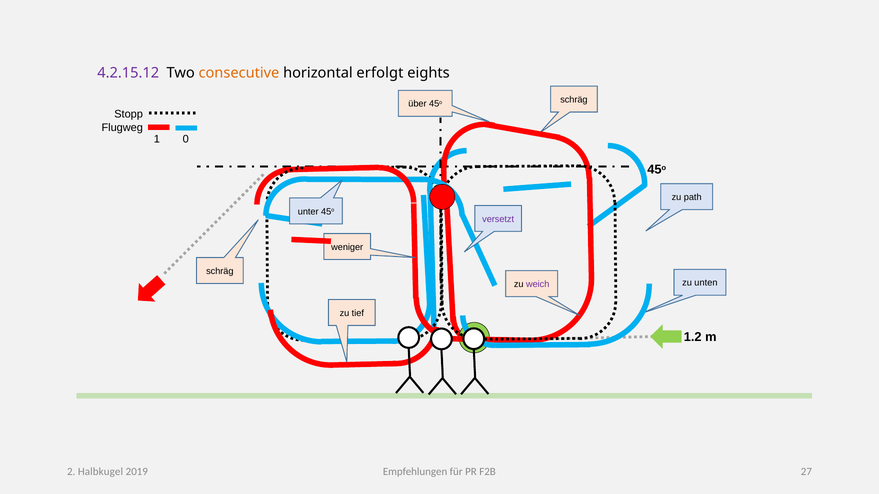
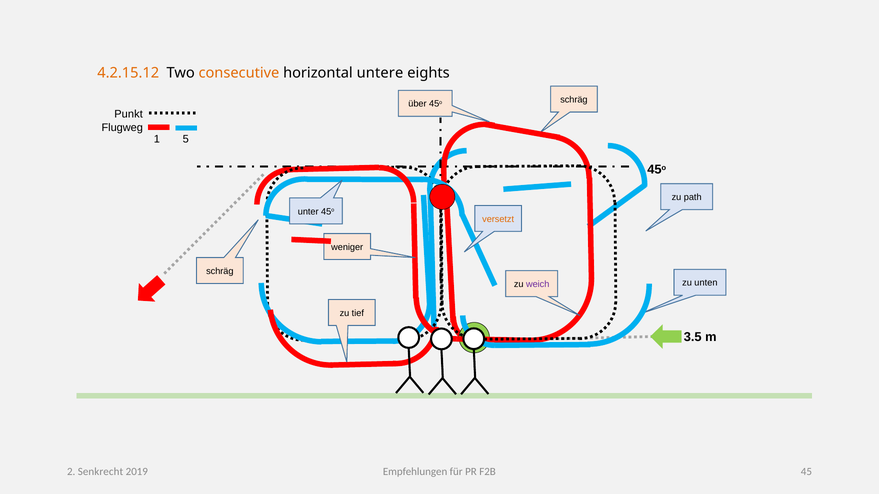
4.2.15.12 colour: purple -> orange (128, 73)
erfolgt: erfolgt -> untere (380, 73)
Stopp: Stopp -> Punkt (129, 114)
0: 0 -> 5 (186, 139)
versetzt colour: purple -> orange (498, 219)
1.2: 1.2 -> 3.5 (693, 337)
27: 27 -> 45 (806, 472)
Halbkugel: Halbkugel -> Senkrecht (100, 472)
